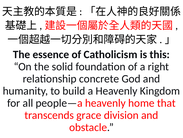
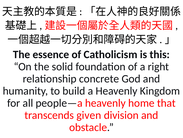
grace: grace -> given (89, 115)
